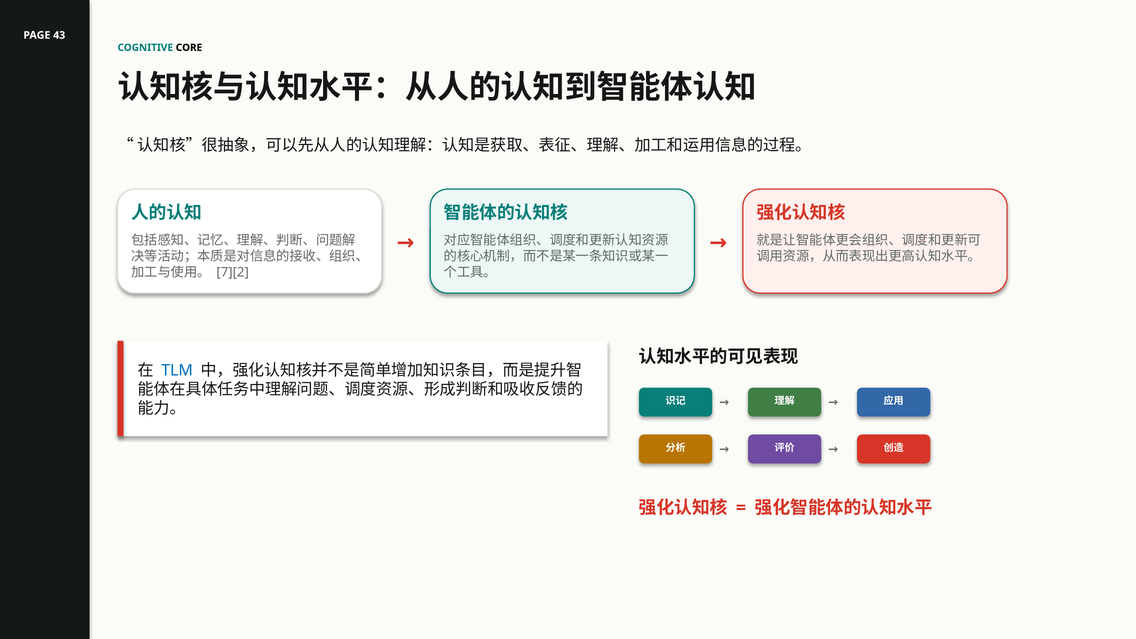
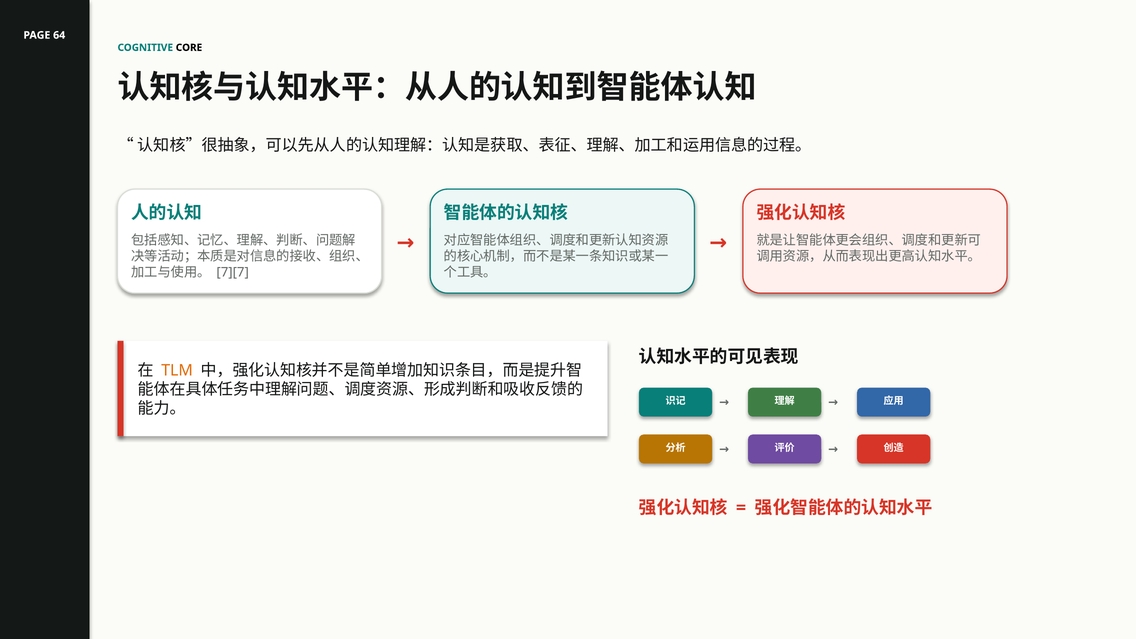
43: 43 -> 64 (59, 35)
7][2: 7][2 -> 7][7 (233, 272)
TLM colour: blue -> orange (177, 370)
